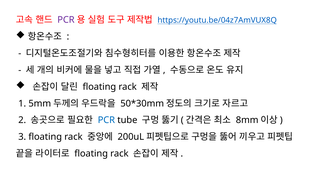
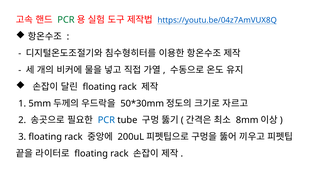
PCR colour: purple -> green (66, 20)
